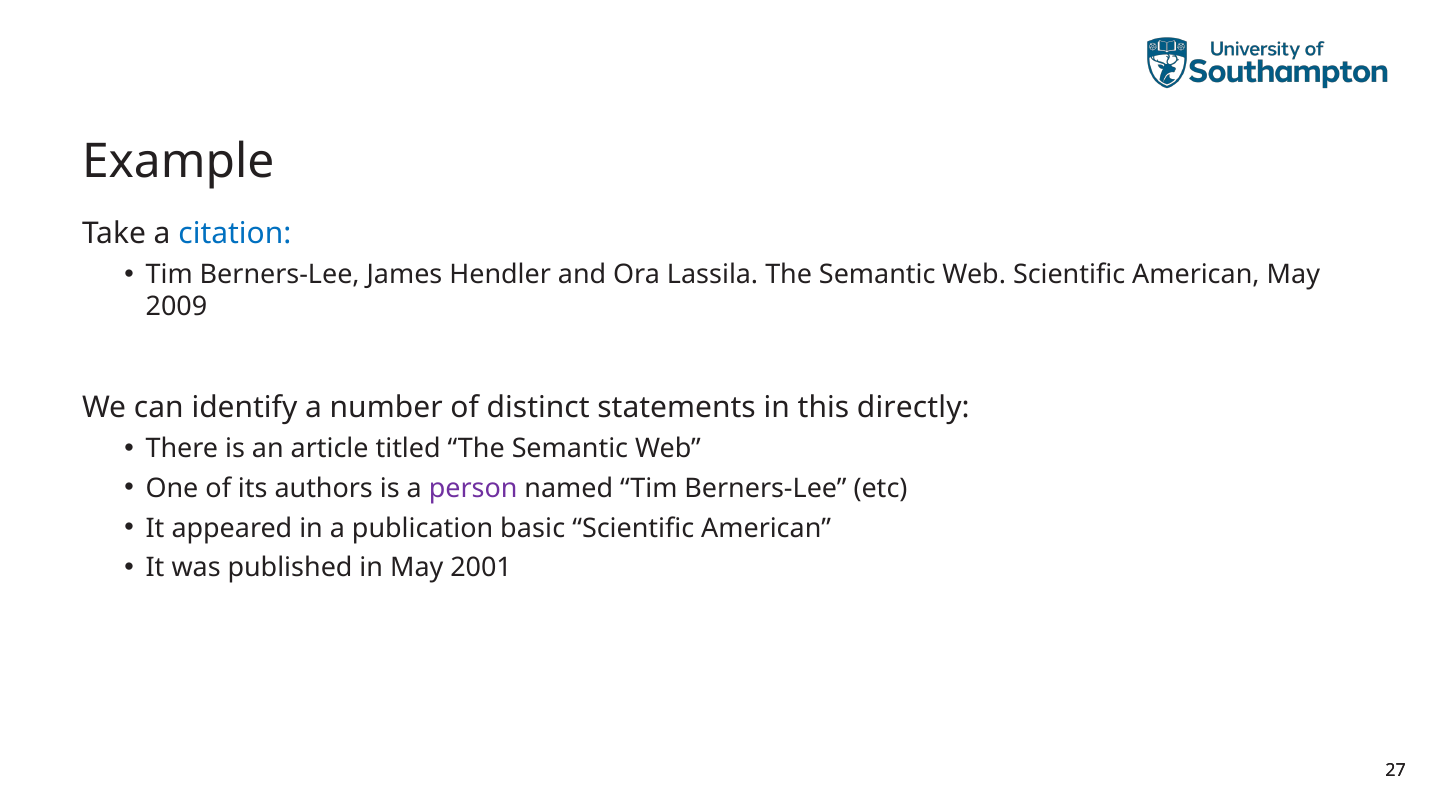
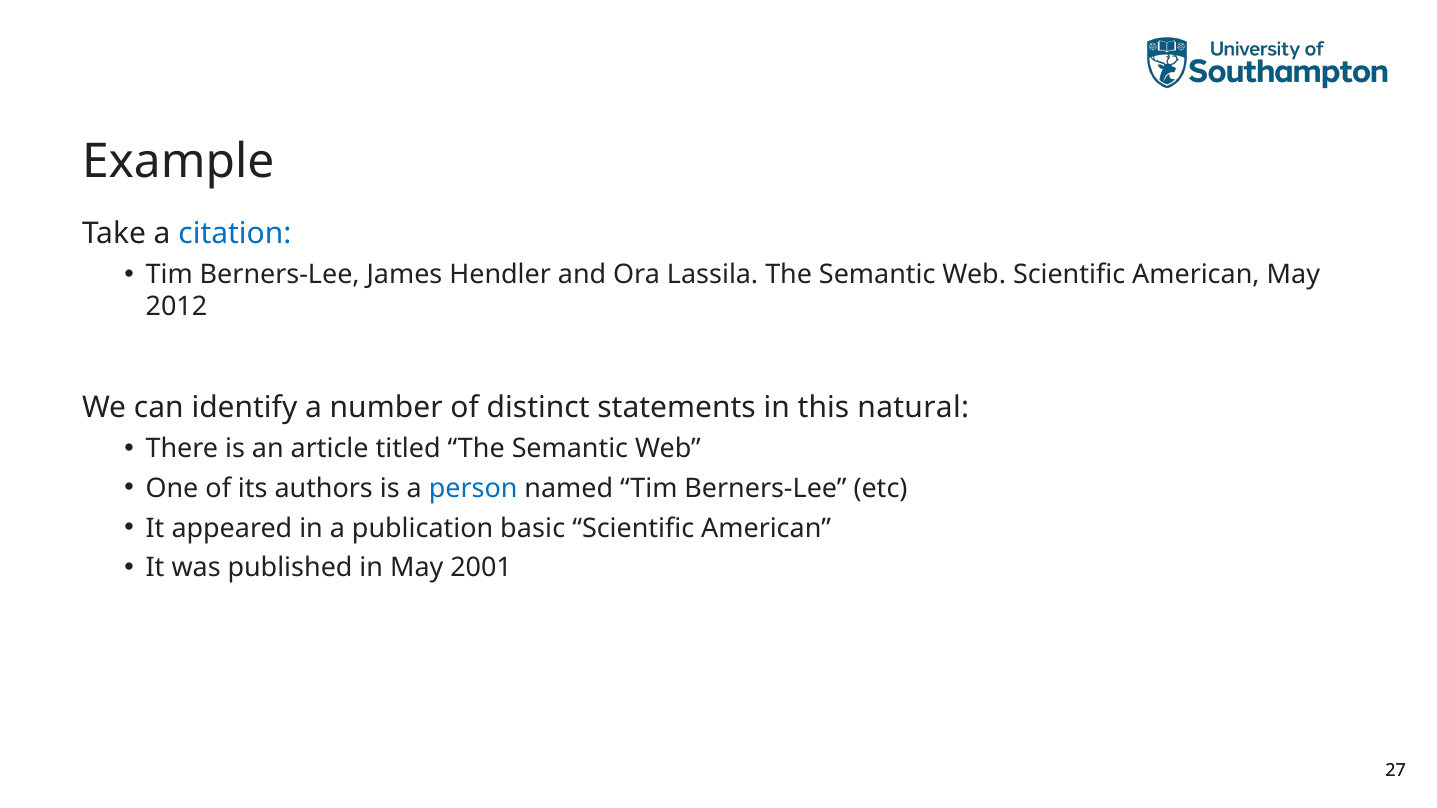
2009: 2009 -> 2012 (176, 307)
directly: directly -> natural (913, 407)
person colour: purple -> blue (473, 489)
